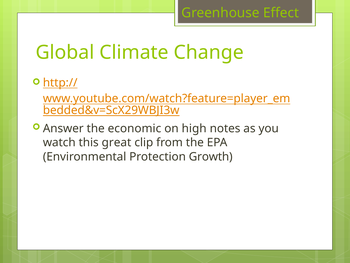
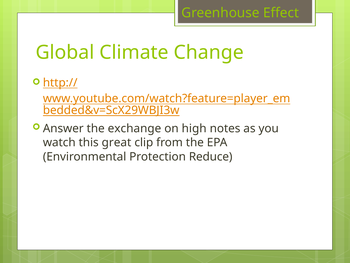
economic: economic -> exchange (134, 128)
Growth: Growth -> Reduce (211, 156)
